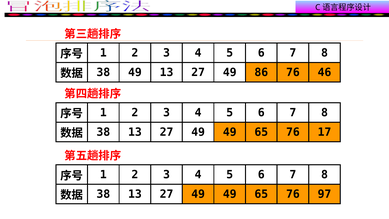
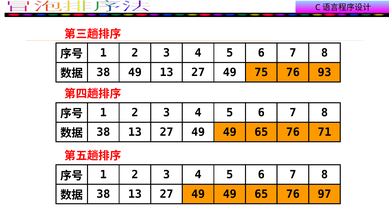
86: 86 -> 75 (261, 72)
46: 46 -> 93 (324, 72)
17: 17 -> 71 (324, 132)
